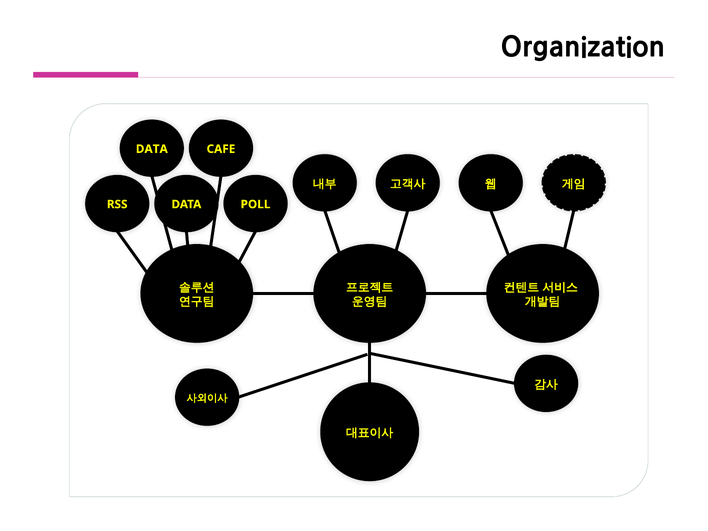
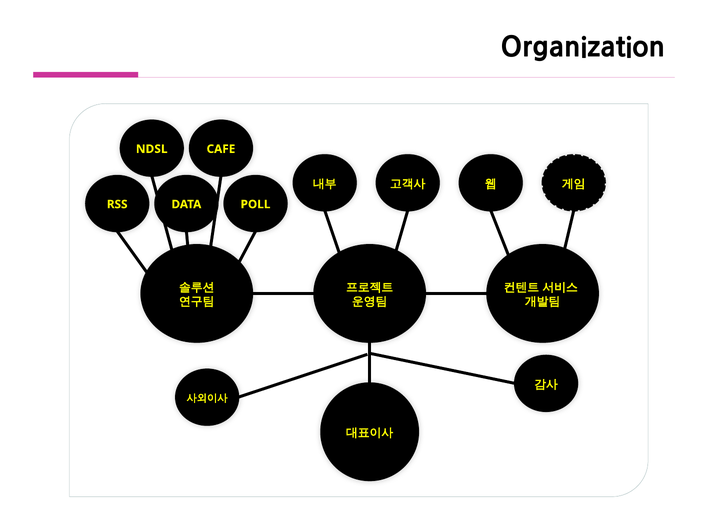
DATA: DATA -> NDSL (152, 149)
